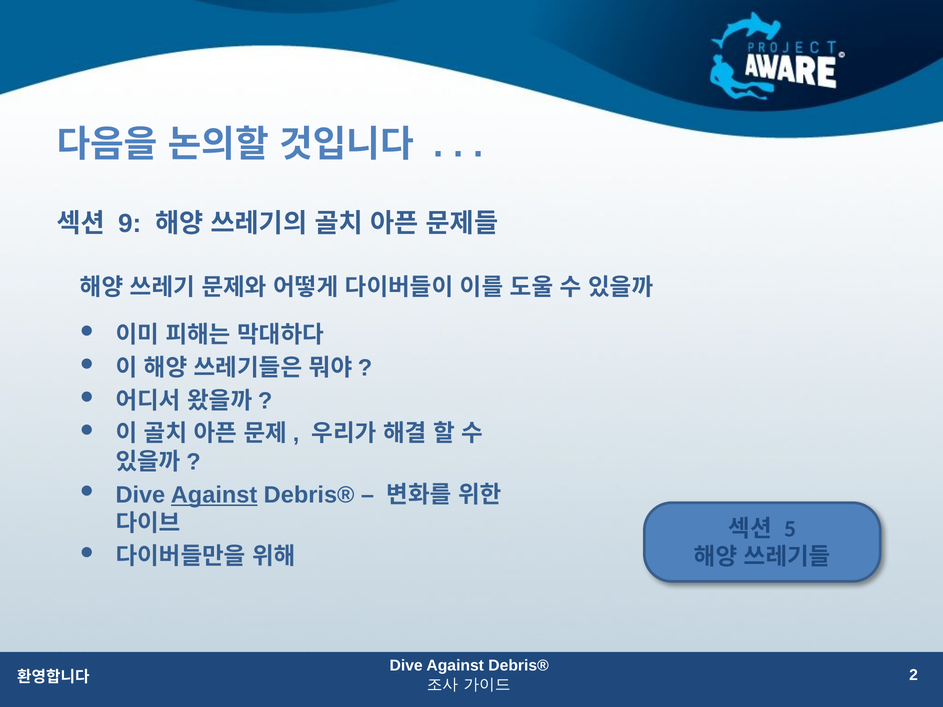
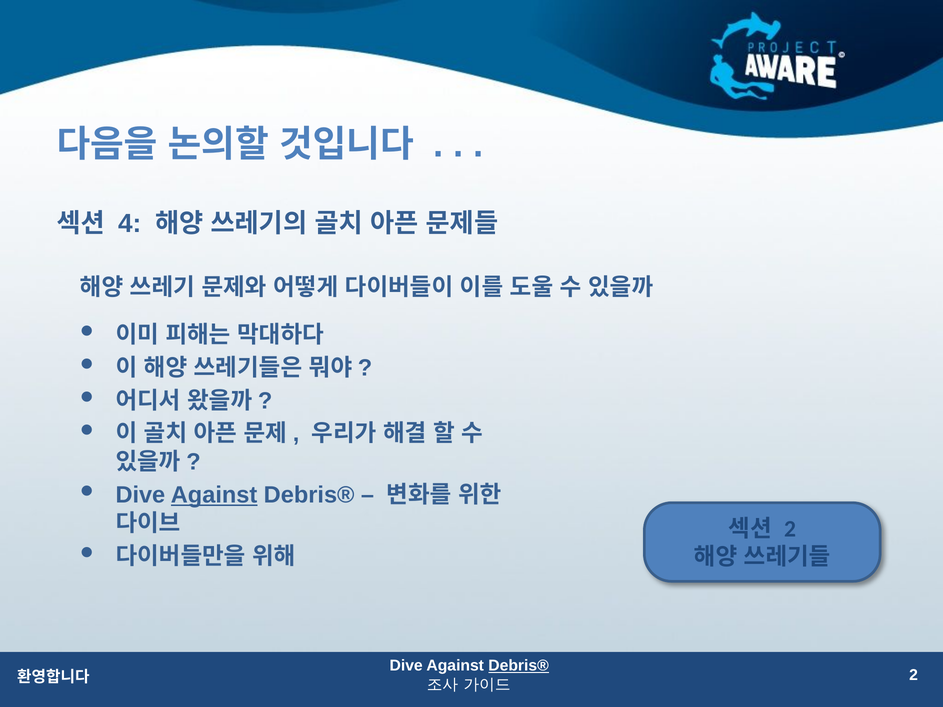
9: 9 -> 4 (130, 224)
5: 5 -> 2 (790, 529)
Debris® underline: none -> present (519, 666)
